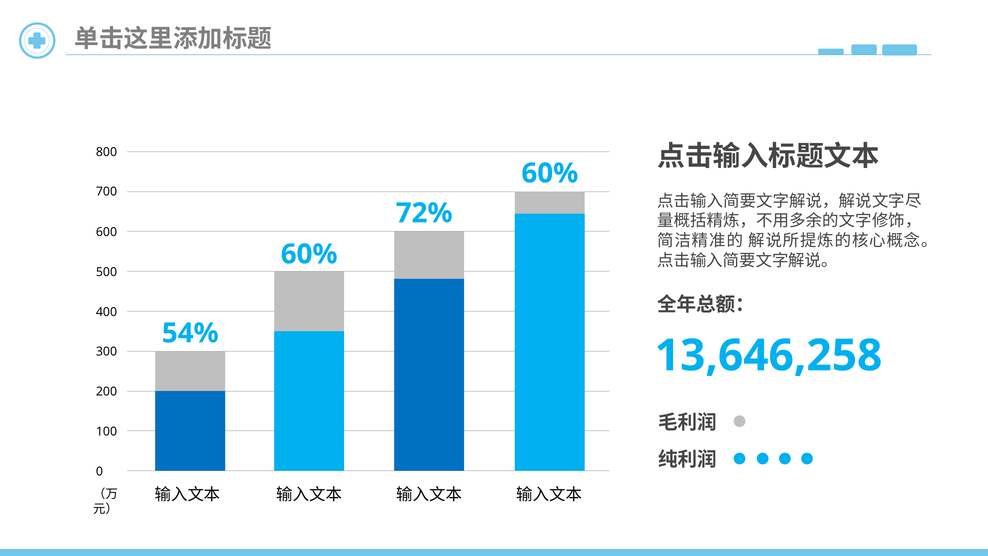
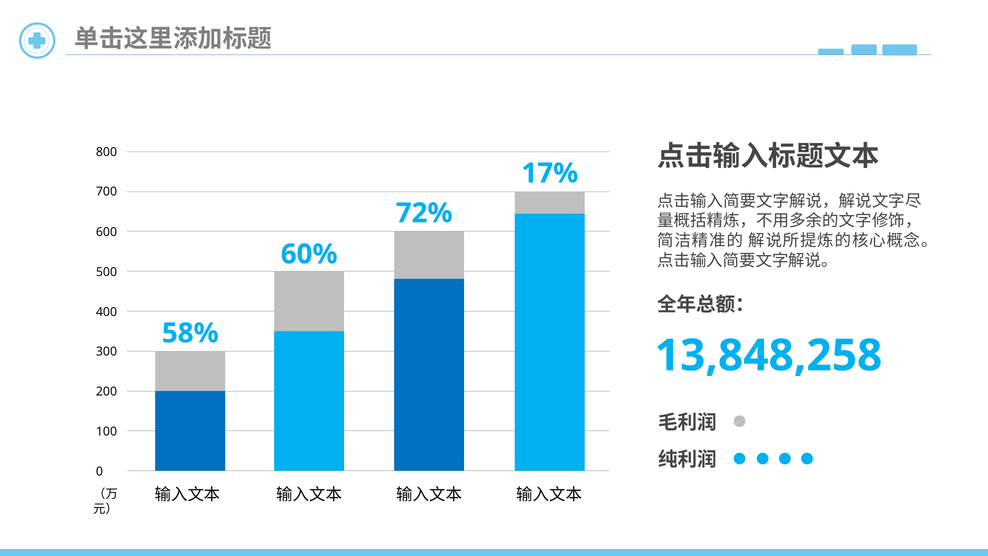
60%: 60% -> 17% (550, 173)
54%: 54% -> 58% (190, 333)
13,646,258: 13,646,258 -> 13,848,258 (769, 356)
